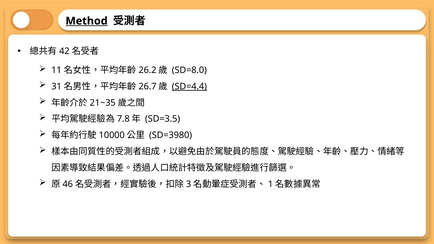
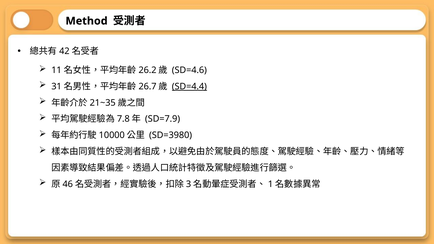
Method underline: present -> none (87, 21)
SD=8.0: SD=8.0 -> SD=4.6 (189, 70)
SD=3.5: SD=3.5 -> SD=7.9 (163, 119)
